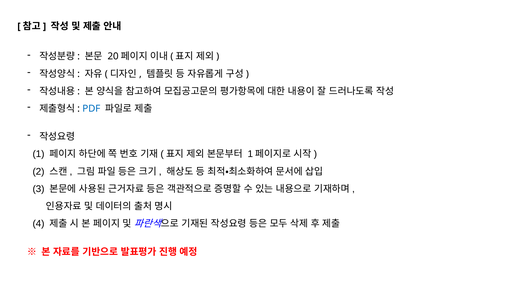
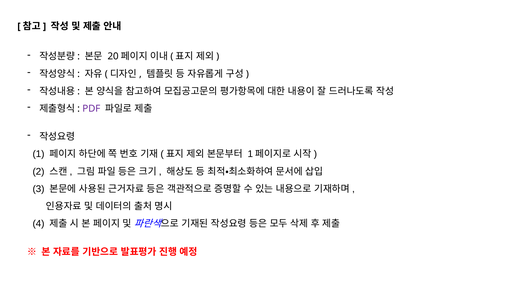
PDF colour: blue -> purple (91, 109)
